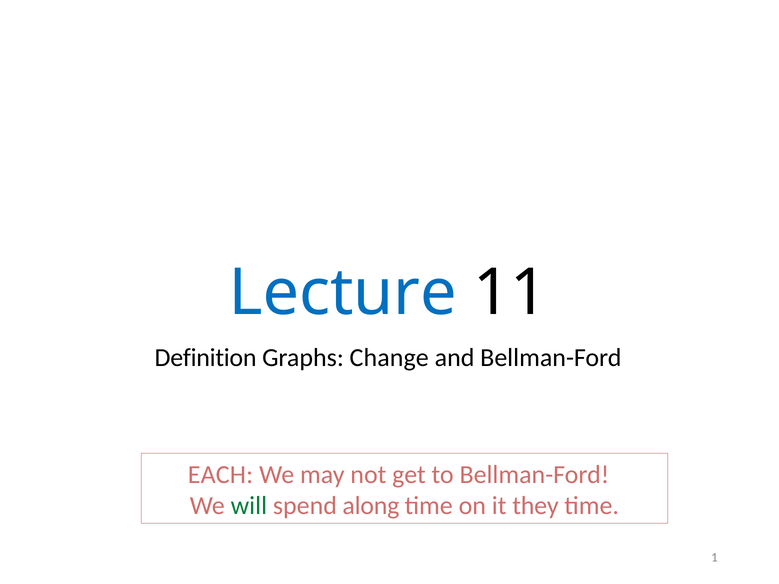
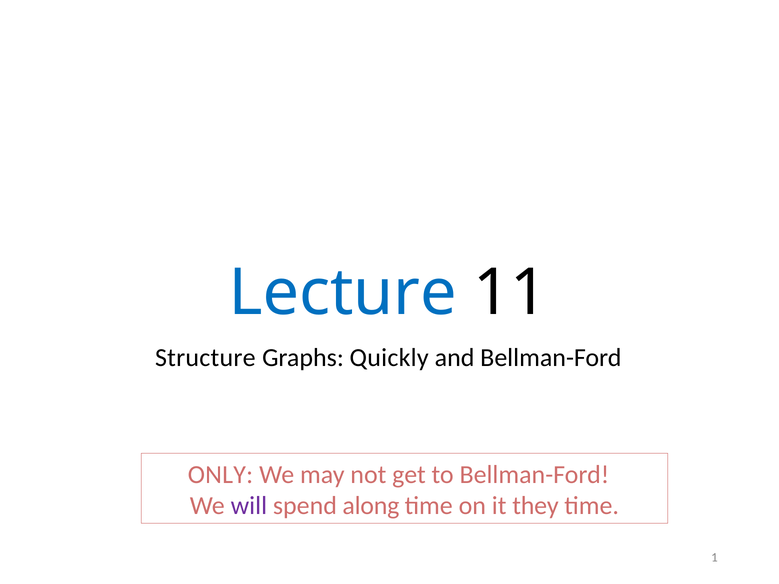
Definition: Definition -> Structure (205, 358)
Change: Change -> Quickly (389, 358)
EACH: EACH -> ONLY (220, 475)
will colour: green -> purple (249, 506)
